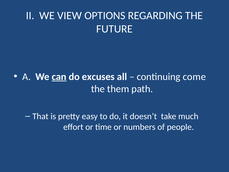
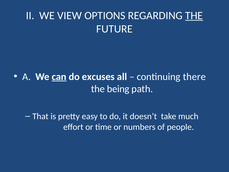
THE underline: none -> present (194, 15)
come: come -> there (194, 77)
them: them -> being (118, 89)
